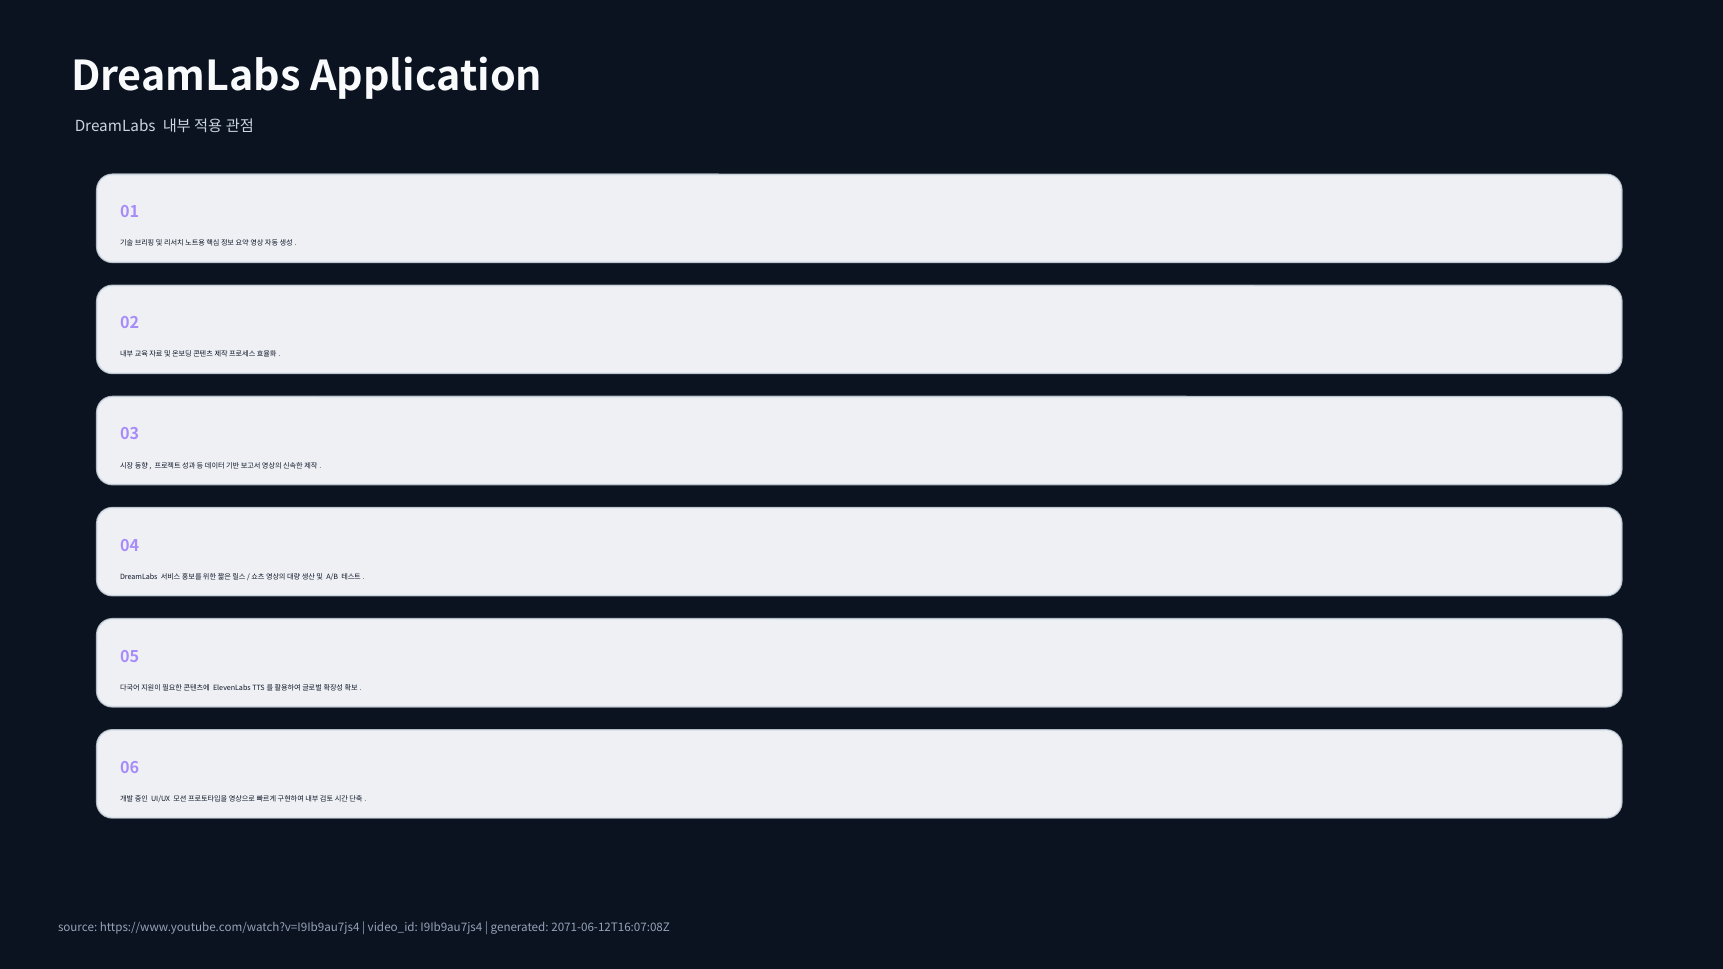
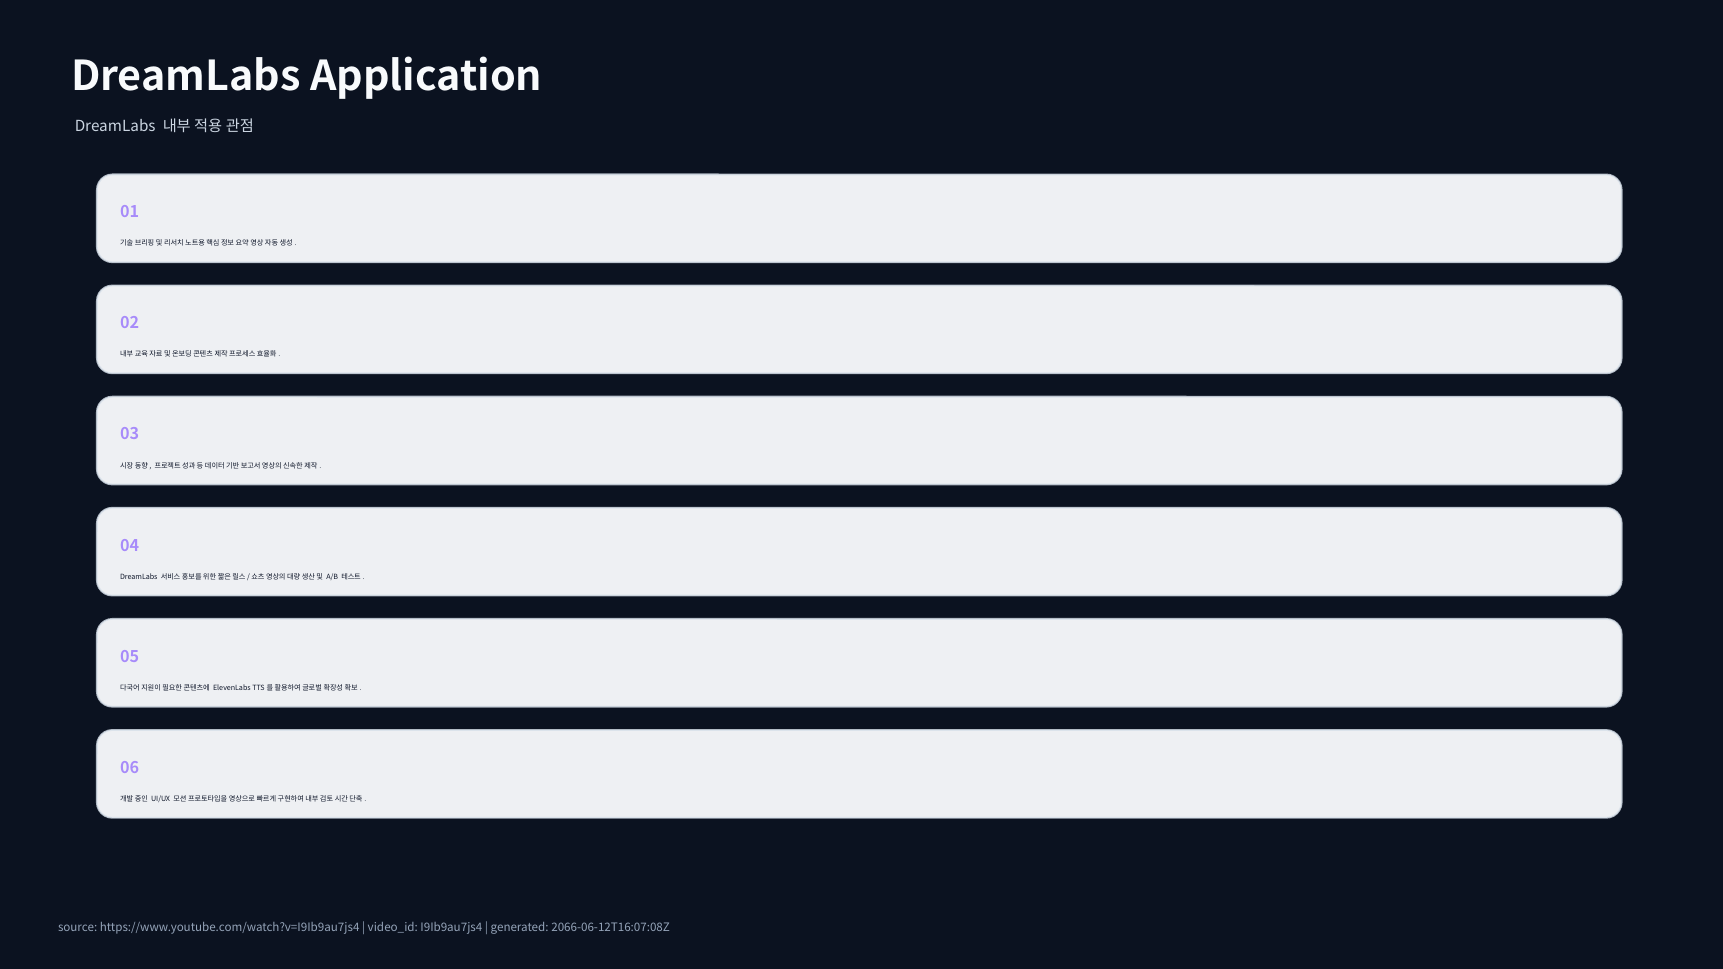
2071-06-12T16:07:08Z: 2071-06-12T16:07:08Z -> 2066-06-12T16:07:08Z (611, 928)
